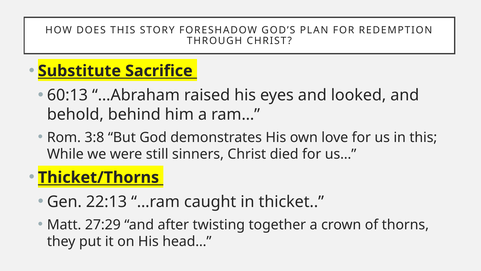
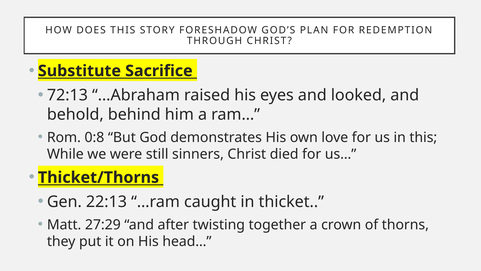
60:13: 60:13 -> 72:13 (67, 95)
3:8: 3:8 -> 0:8 (94, 137)
